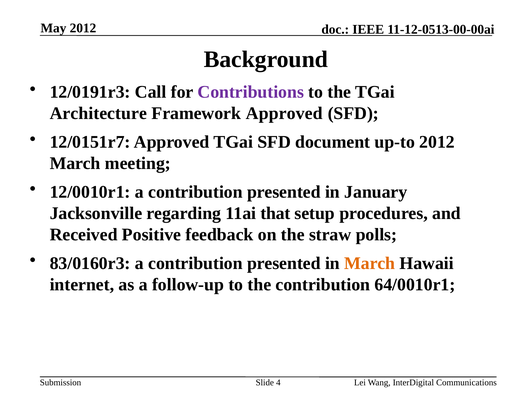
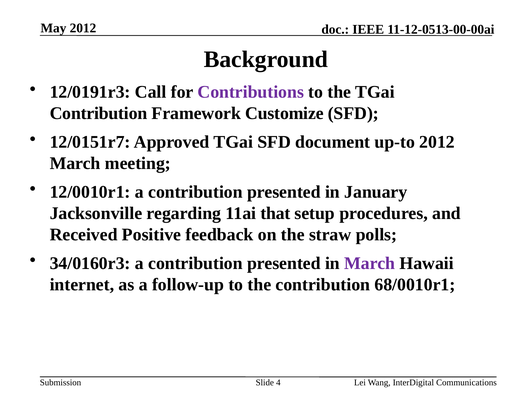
Architecture: Architecture -> Contribution (98, 113)
Framework Approved: Approved -> Customize (284, 113)
83/0160r3: 83/0160r3 -> 34/0160r3 (90, 263)
March colour: orange -> purple (370, 263)
64/0010r1: 64/0010r1 -> 68/0010r1 (415, 284)
